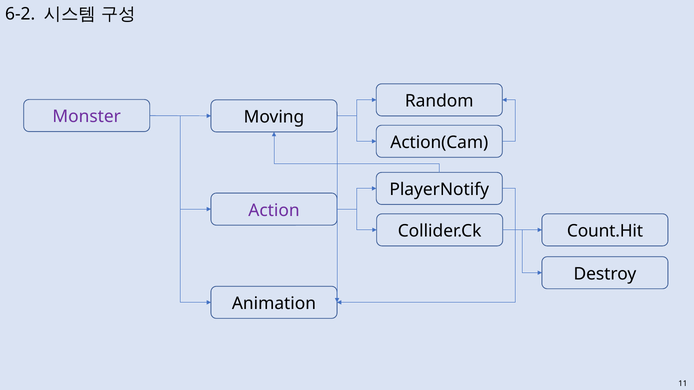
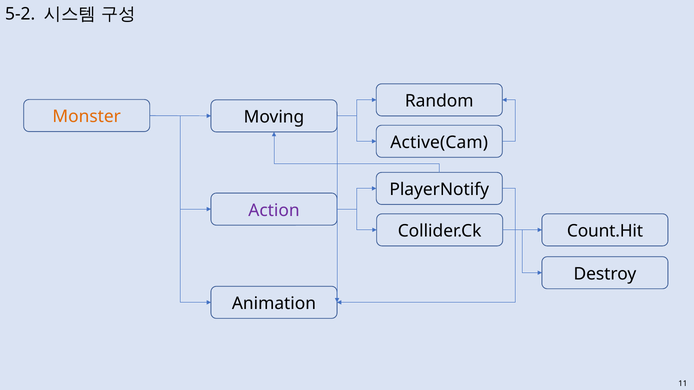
6-2: 6-2 -> 5-2 (20, 14)
Monster colour: purple -> orange (87, 117)
Action(Cam: Action(Cam -> Active(Cam (439, 143)
